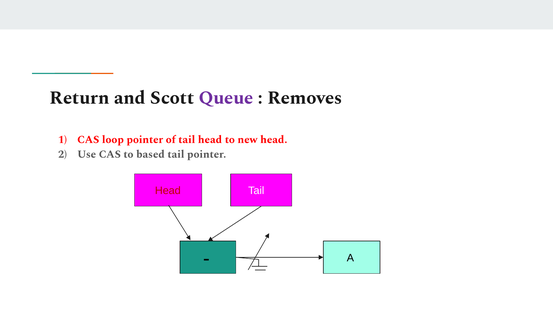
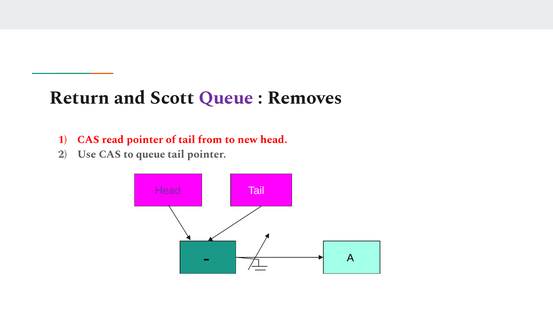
loop: loop -> read (113, 140)
tail head: head -> from (210, 140)
to based: based -> queue (151, 154)
Head colour: red -> purple (168, 191)
